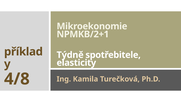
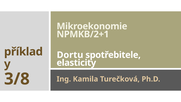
Týdně: Týdně -> Dortu (70, 55)
4/8: 4/8 -> 3/8 (17, 79)
